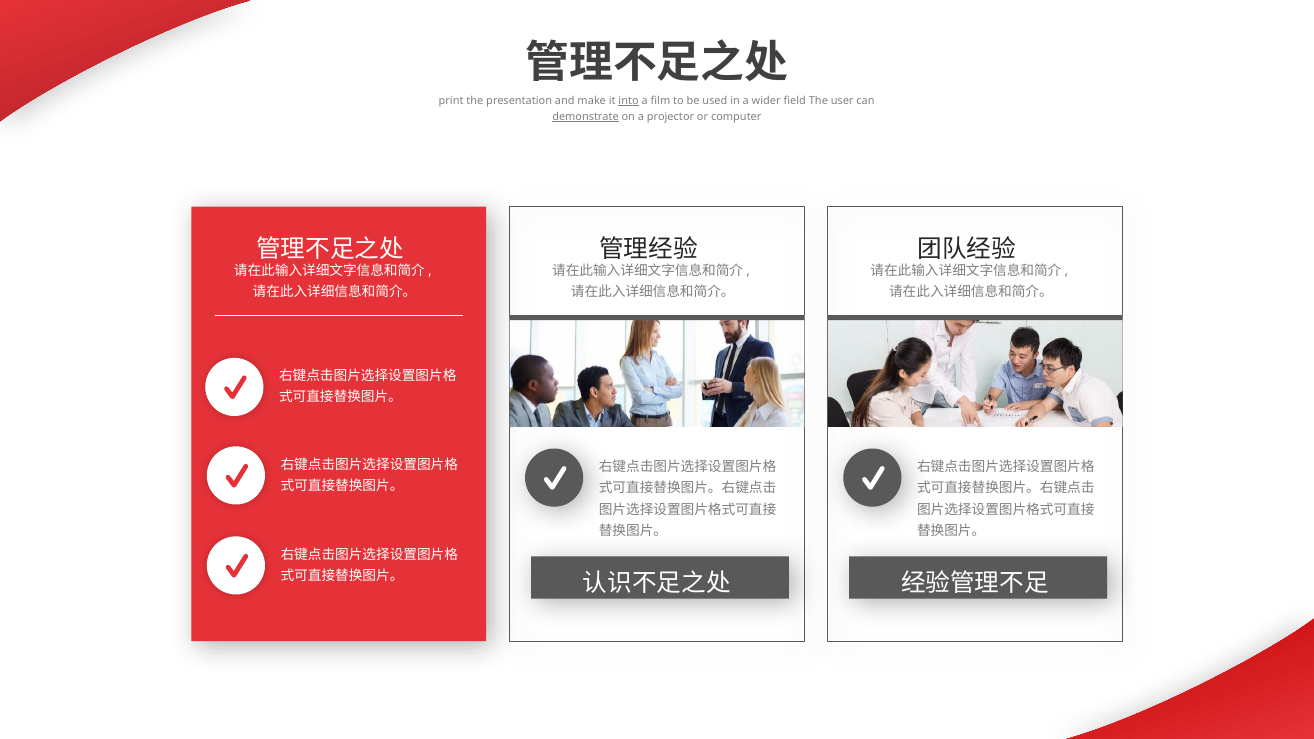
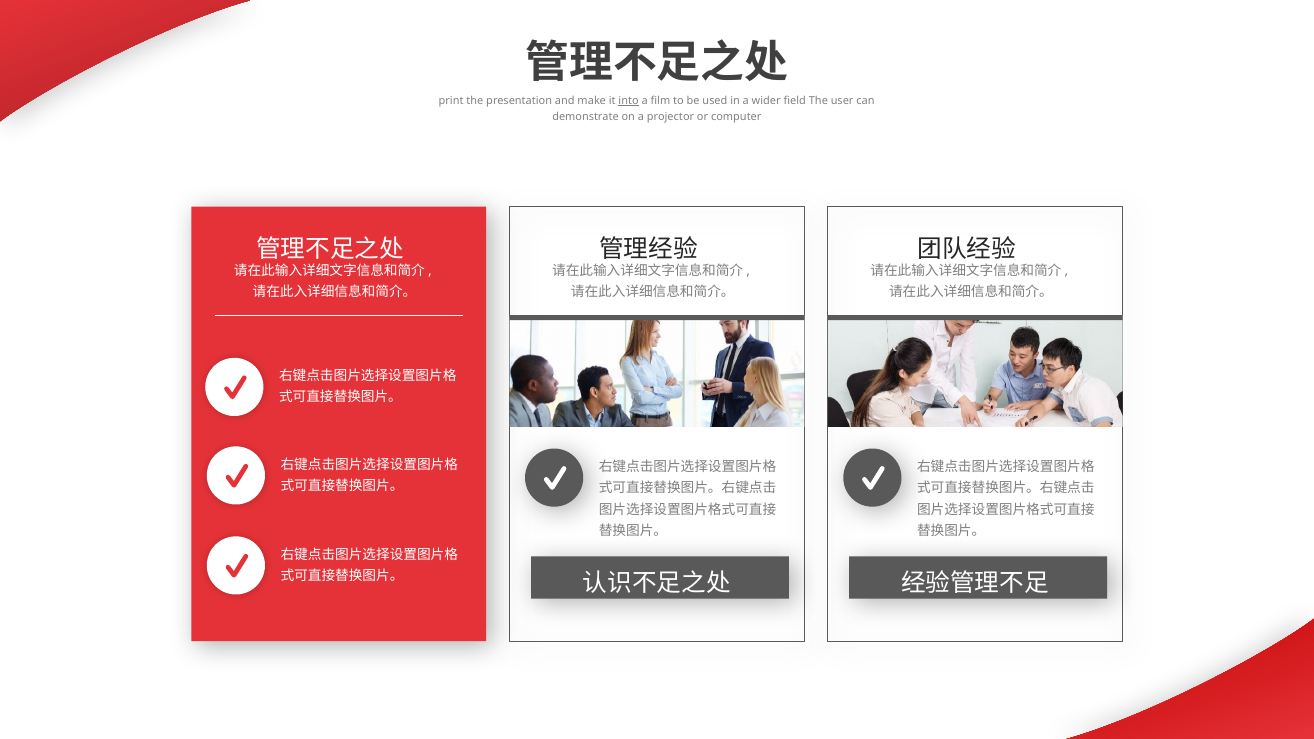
demonstrate underline: present -> none (586, 116)
